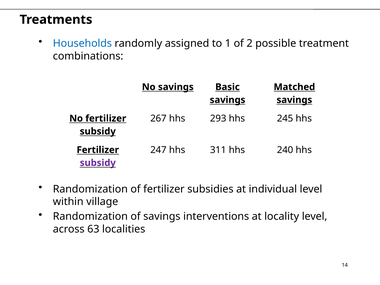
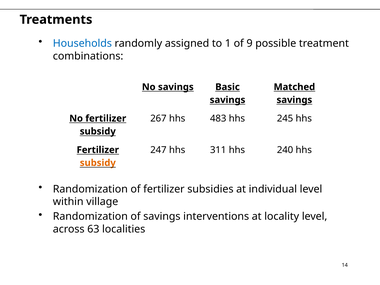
2: 2 -> 9 (250, 43)
293: 293 -> 483 (218, 118)
subsidy colour: purple -> orange (98, 163)
